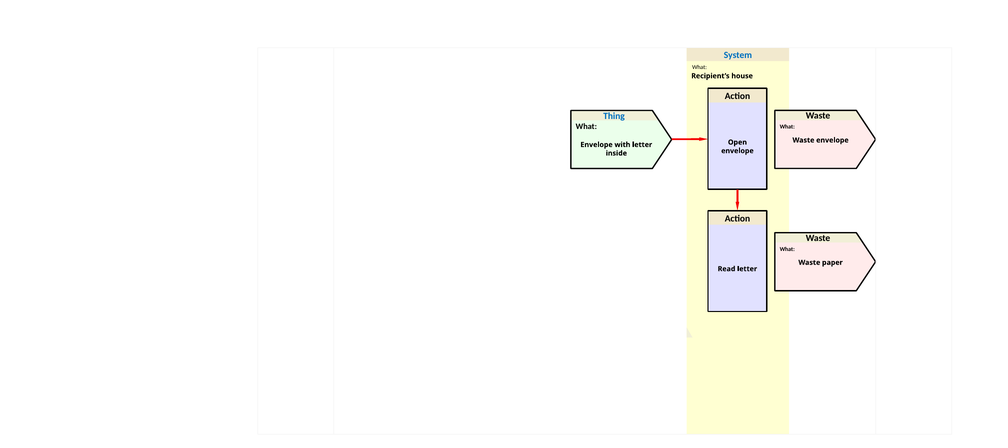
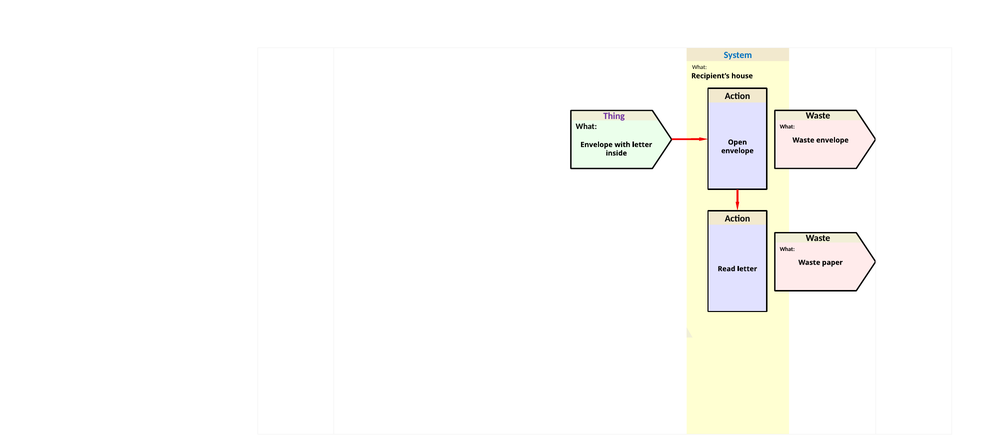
Thing colour: blue -> purple (614, 116)
